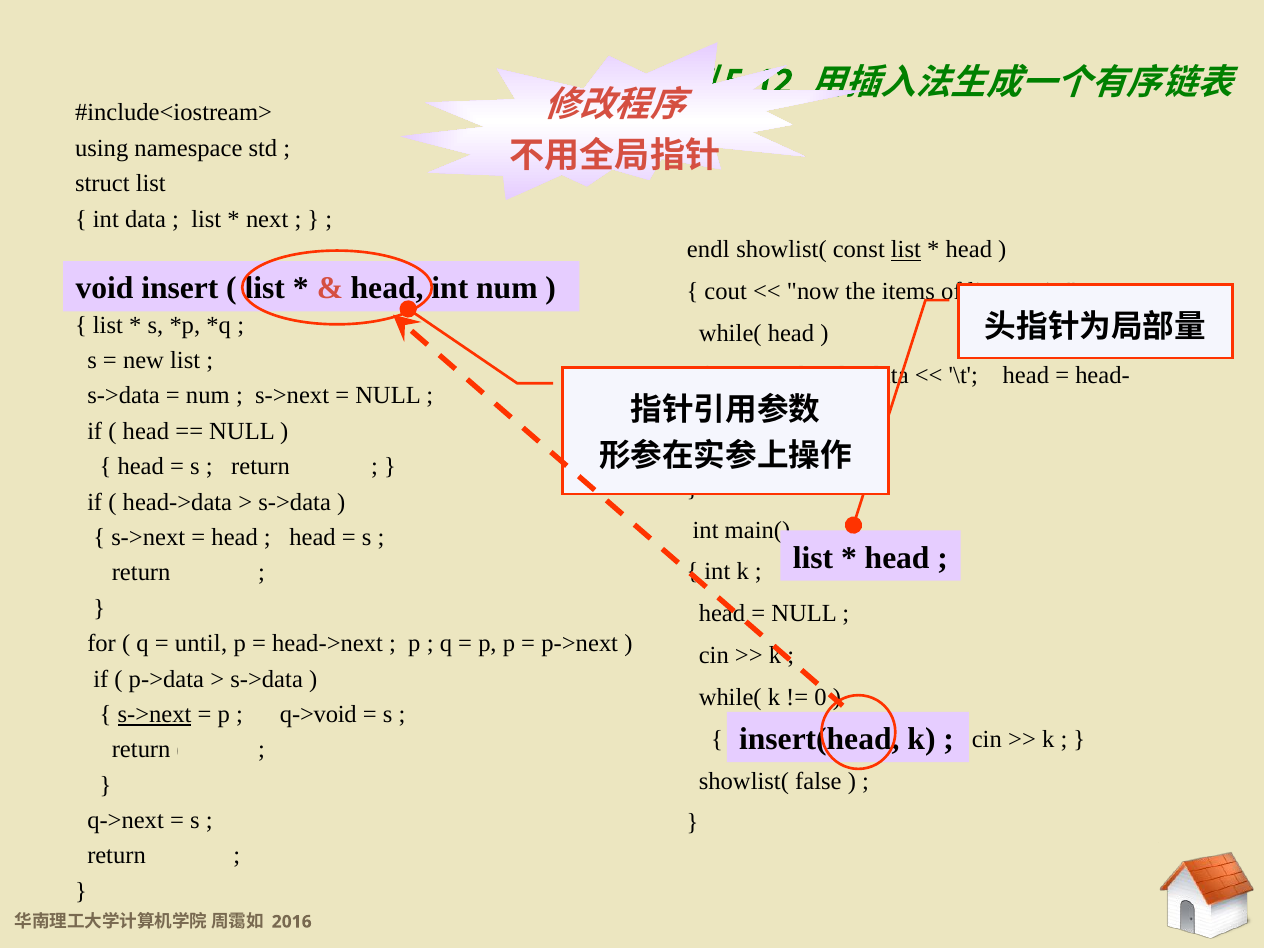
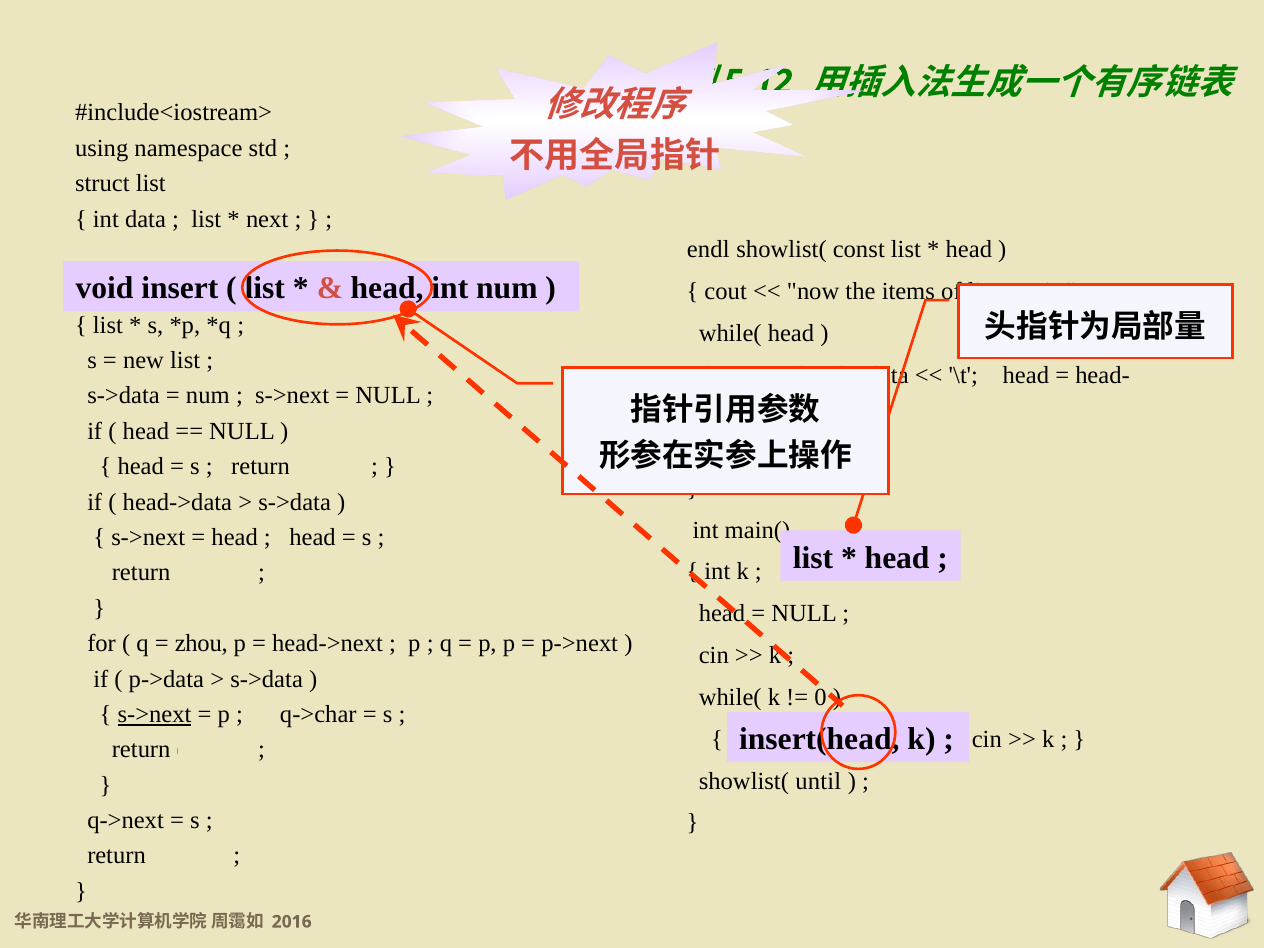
list underline: present -> none (906, 250)
until: until -> zhou (201, 644)
q->void: q->void -> q->char (318, 714)
false: false -> until (818, 781)
